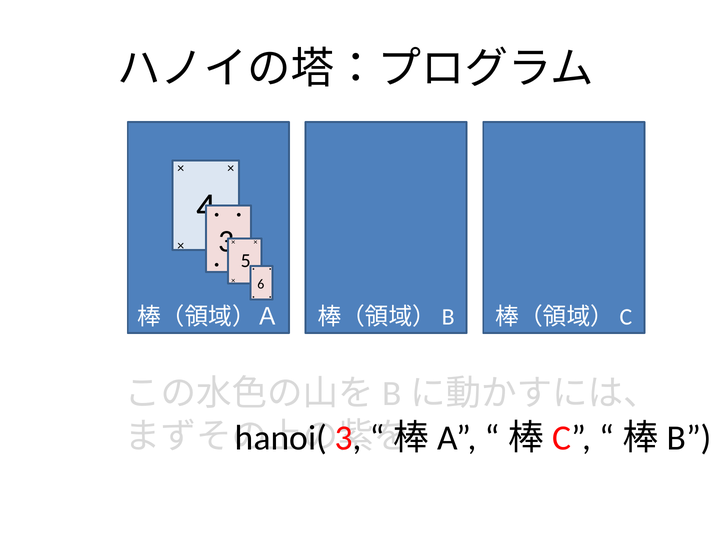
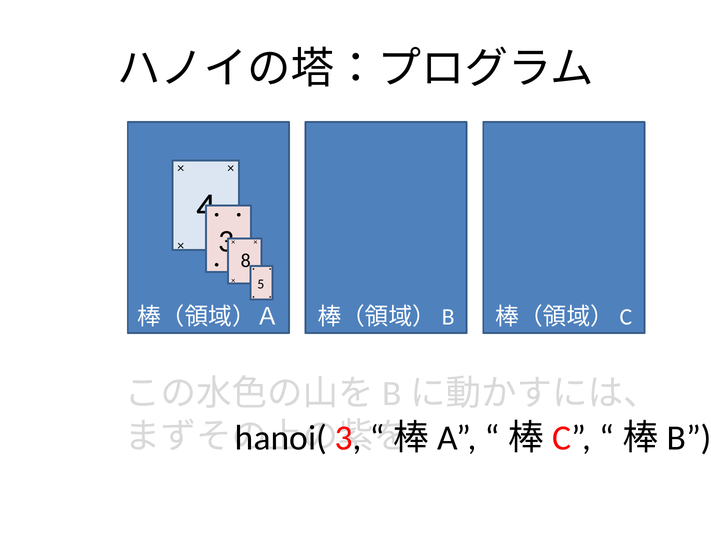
5: 5 -> 8 (246, 261)
6: 6 -> 5 (261, 285)
